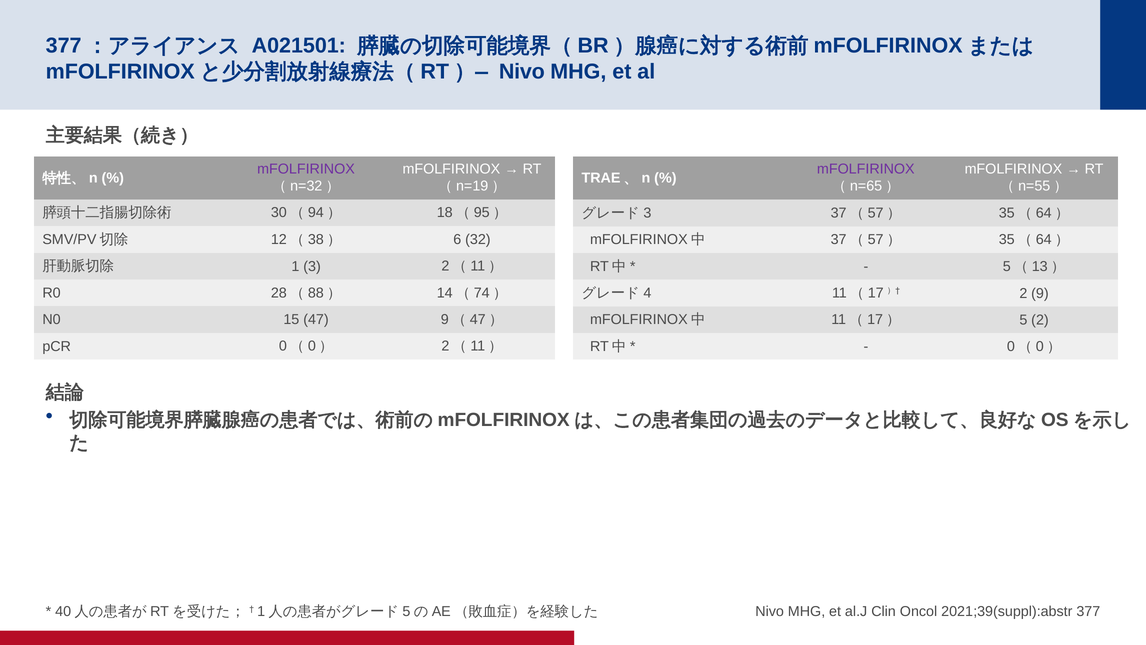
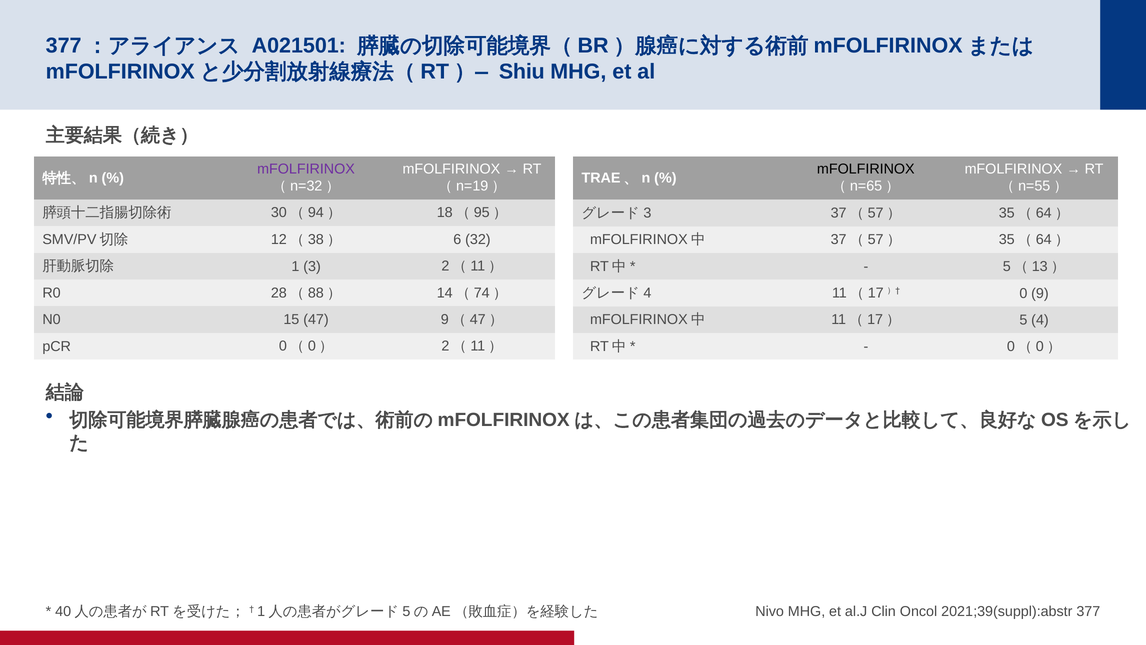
Nivo: Nivo -> Shiu (522, 71)
mFOLFIRINOX colour: purple -> black (866, 169)
2: 2 -> 0 (1023, 293)
5 2: 2 -> 4 (1040, 320)
